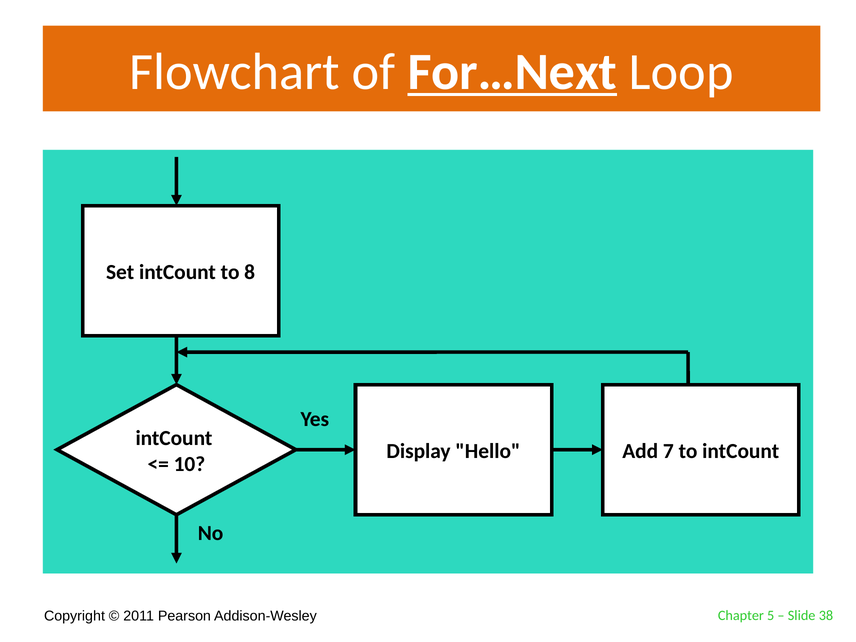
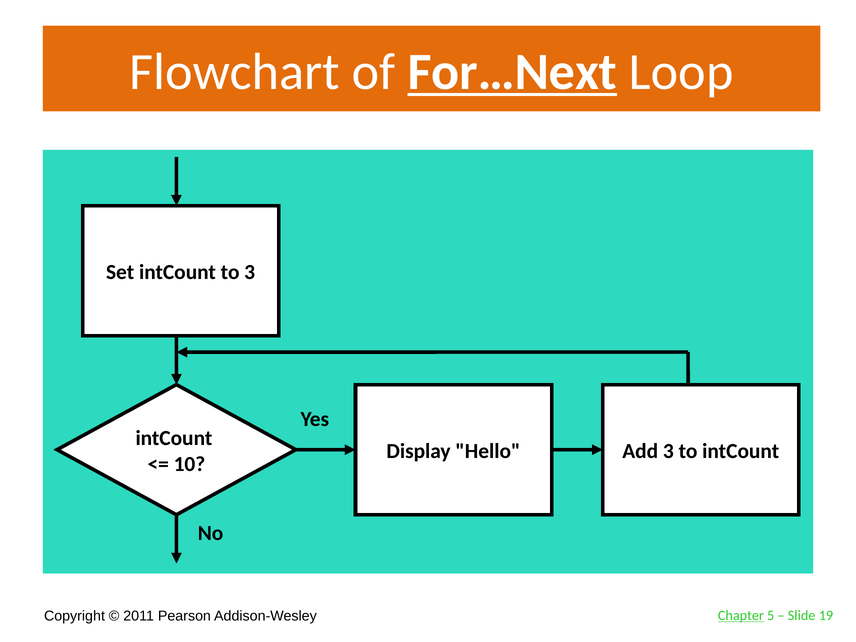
to 8: 8 -> 3 (250, 272)
Add 7: 7 -> 3 (668, 451)
Chapter underline: none -> present (741, 616)
38: 38 -> 19 (826, 616)
